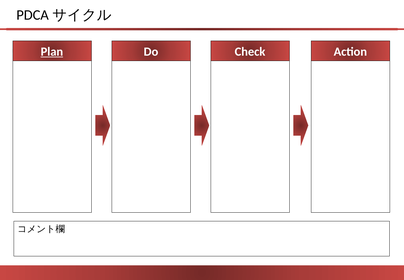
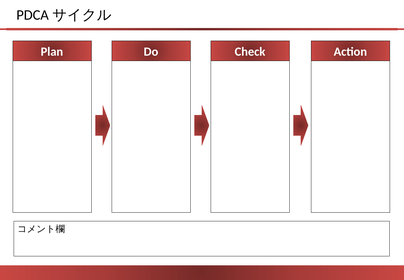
Plan underline: present -> none (52, 52)
